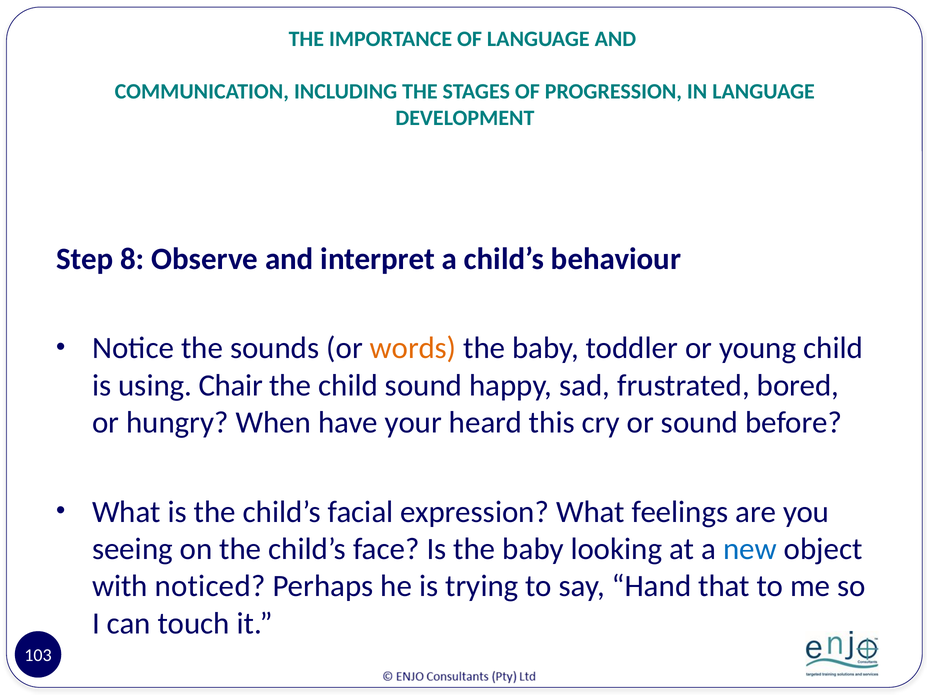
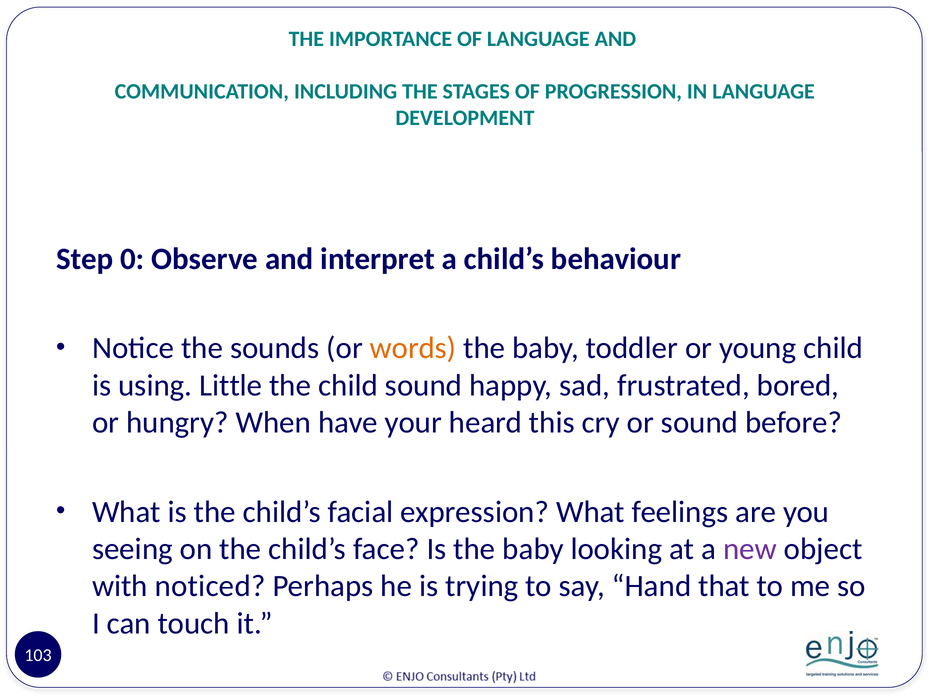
8: 8 -> 0 (132, 259)
Chair: Chair -> Little (231, 385)
new colour: blue -> purple (750, 549)
